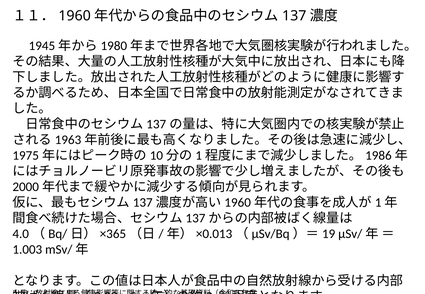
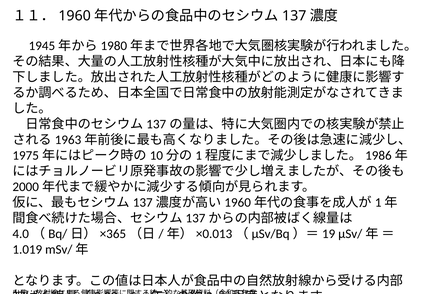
1.003: 1.003 -> 1.019 (27, 250)
